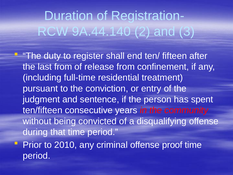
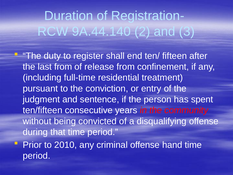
proof: proof -> hand (172, 145)
